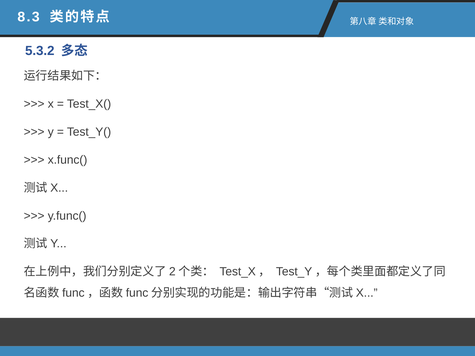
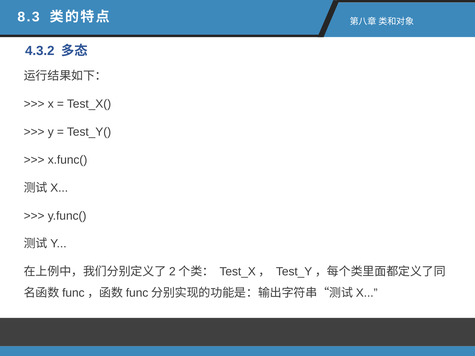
5.3.2: 5.3.2 -> 4.3.2 (40, 51)
